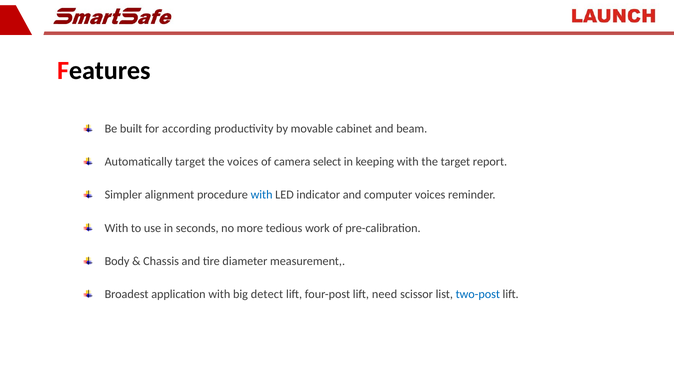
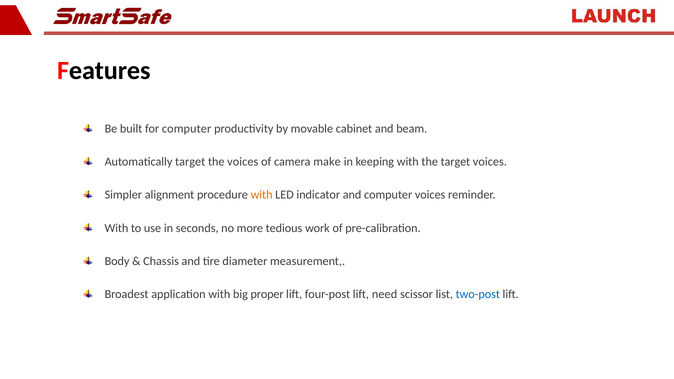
for according: according -> computer (187, 129)
select: select -> make (327, 162)
target report: report -> voices (490, 162)
with colour: blue -> orange (262, 195)
detect: detect -> proper (267, 294)
